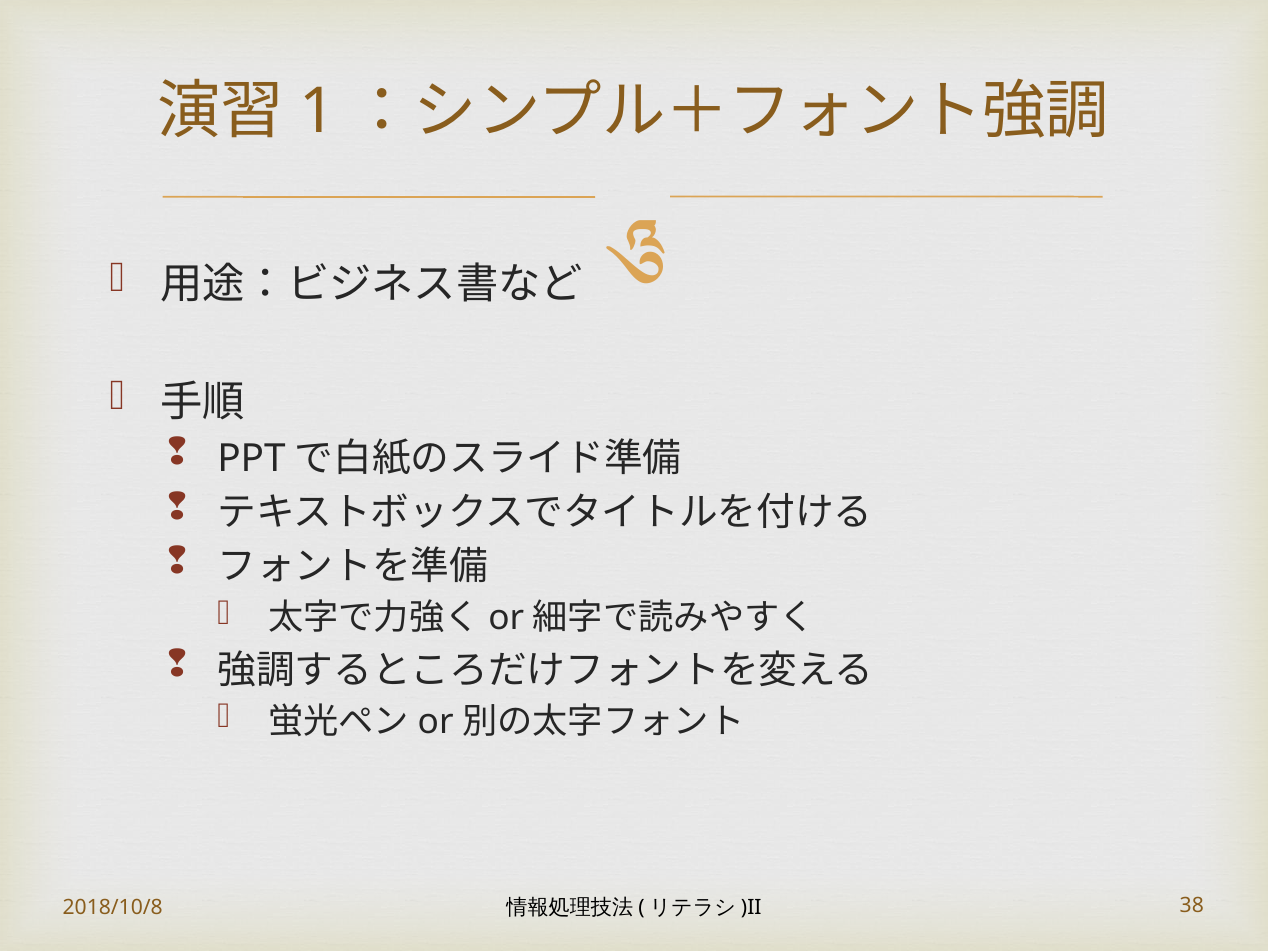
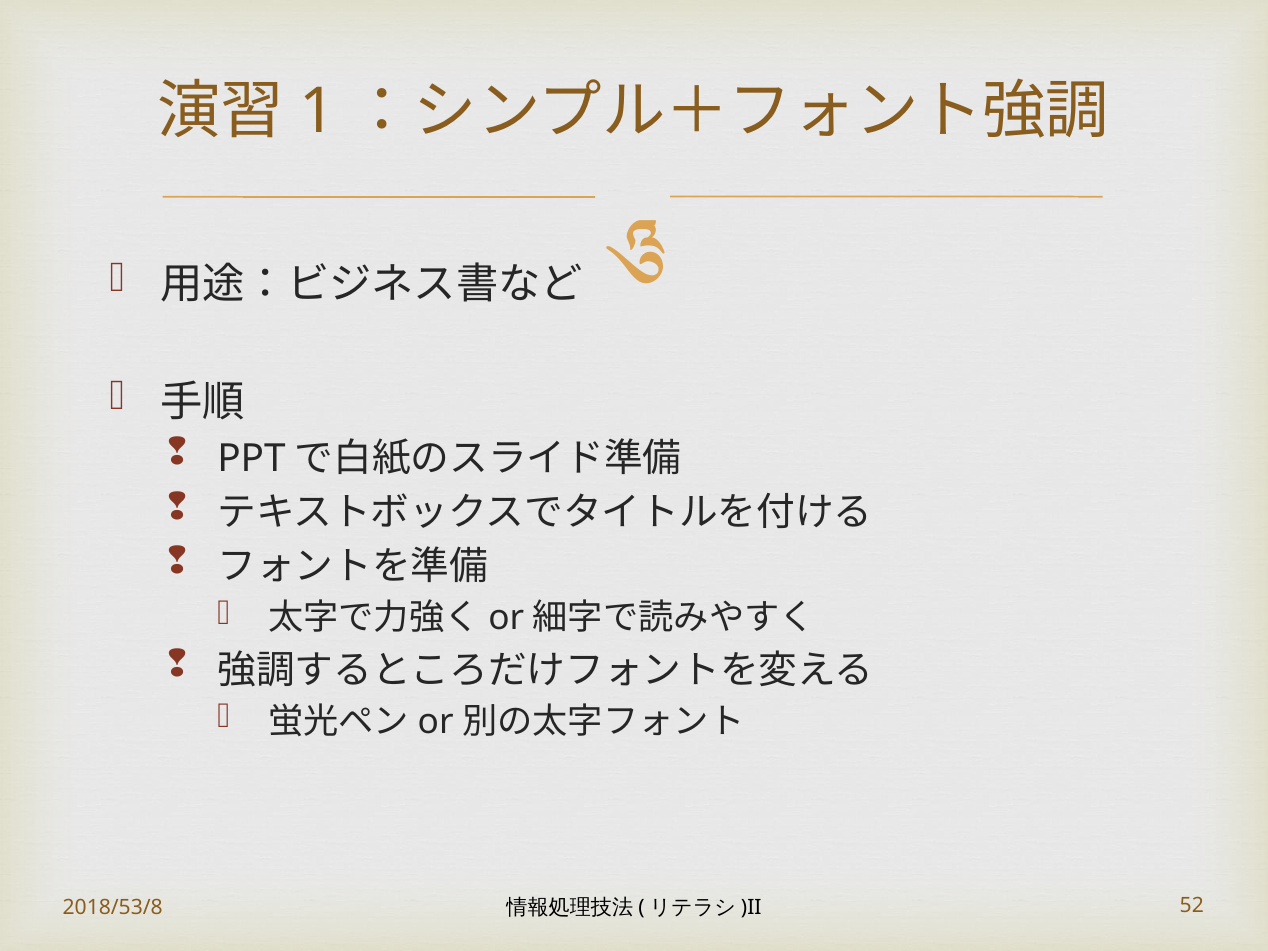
2018/10/8: 2018/10/8 -> 2018/53/8 (113, 908)
38: 38 -> 52 (1192, 906)
